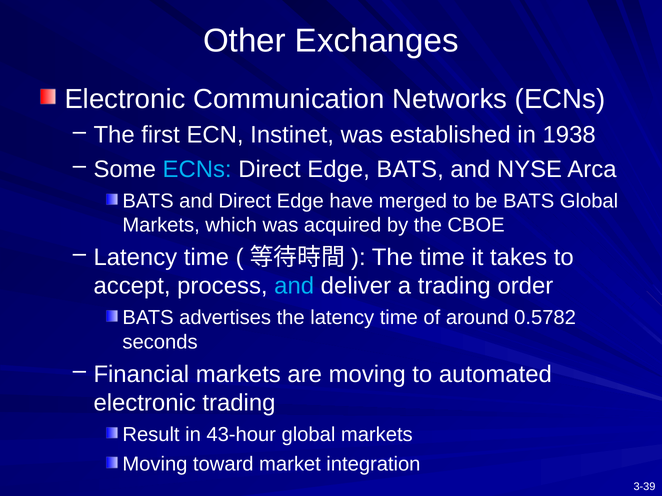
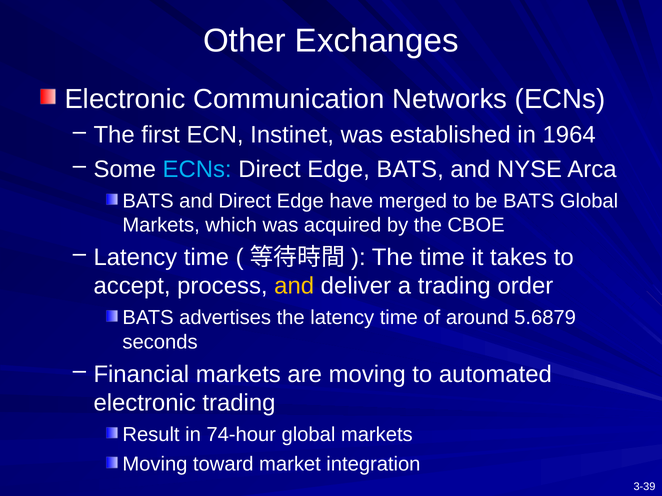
1938: 1938 -> 1964 (569, 135)
and colour: light blue -> yellow (294, 286)
0.5782: 0.5782 -> 5.6879 (545, 318)
43-hour: 43-hour -> 74-hour (241, 435)
